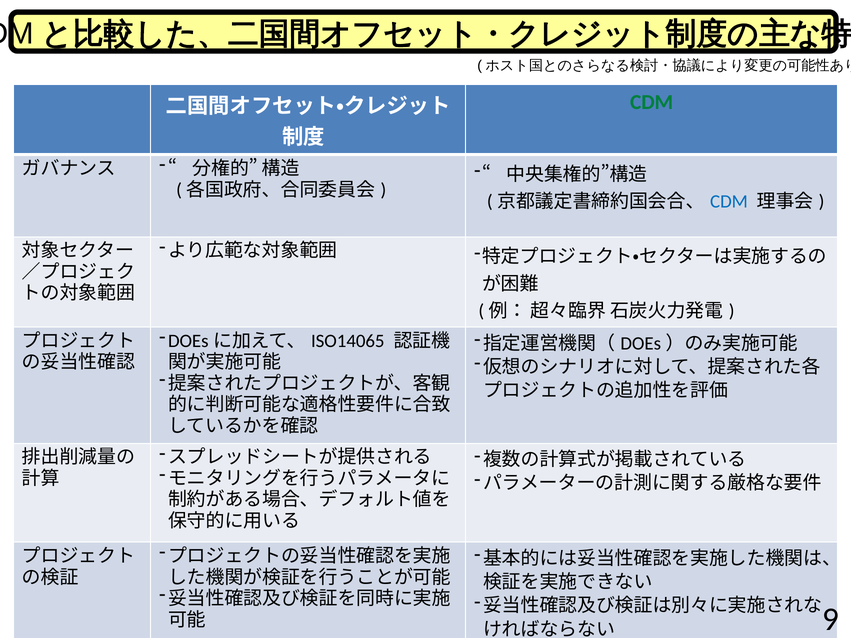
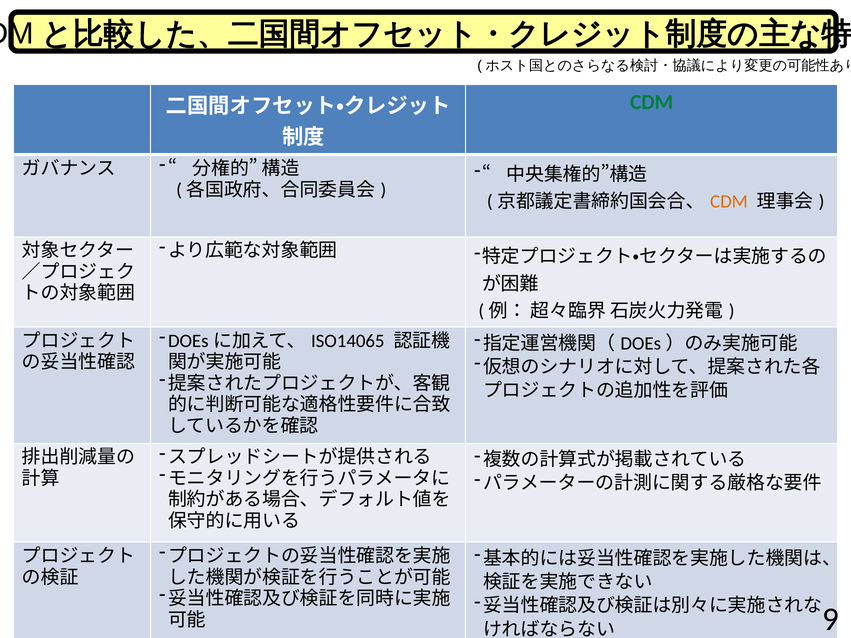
CDM colour: blue -> orange (729, 202)
